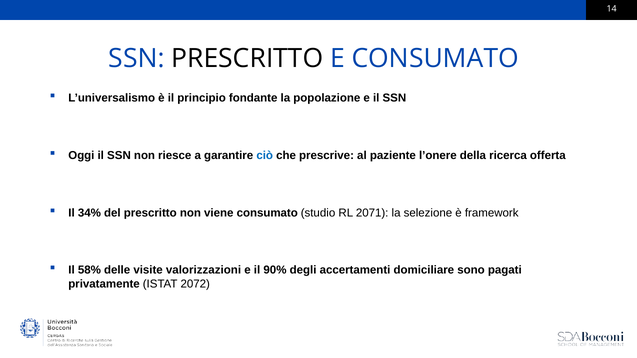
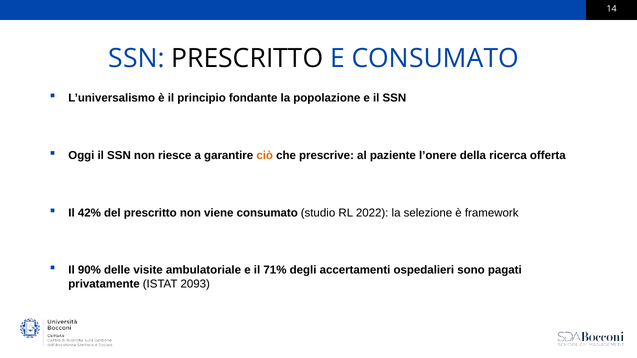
ciò colour: blue -> orange (265, 156)
34%: 34% -> 42% (89, 213)
2071: 2071 -> 2022 (372, 213)
58%: 58% -> 90% (89, 270)
valorizzazioni: valorizzazioni -> ambulatoriale (203, 270)
90%: 90% -> 71% (275, 270)
domiciliare: domiciliare -> ospedalieri (424, 270)
2072: 2072 -> 2093 (195, 284)
